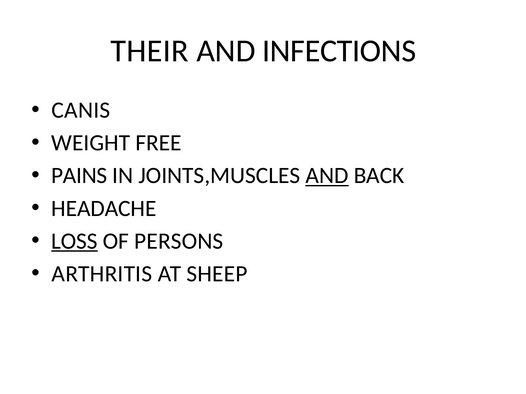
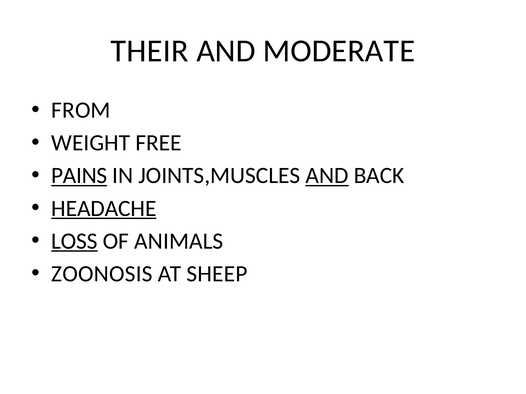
INFECTIONS: INFECTIONS -> MODERATE (339, 51)
CANIS: CANIS -> FROM (81, 110)
PAINS underline: none -> present (79, 176)
HEADACHE underline: none -> present (104, 209)
PERSONS: PERSONS -> ANIMALS (179, 241)
ARTHRITIS: ARTHRITIS -> ZOONOSIS (102, 274)
